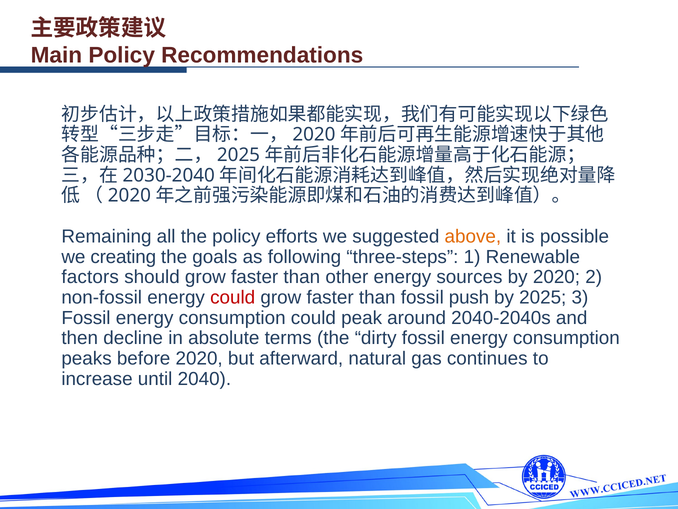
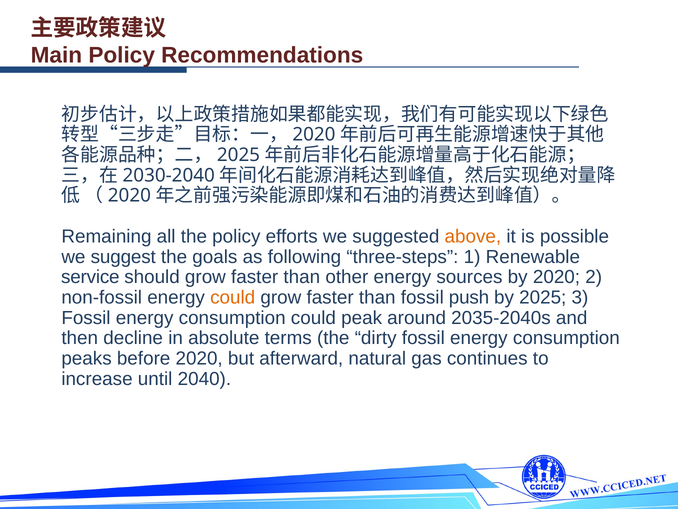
creating: creating -> suggest (123, 257)
factors: factors -> service (90, 277)
could colour: red -> orange (233, 297)
2040-2040s: 2040-2040s -> 2035-2040s (501, 318)
